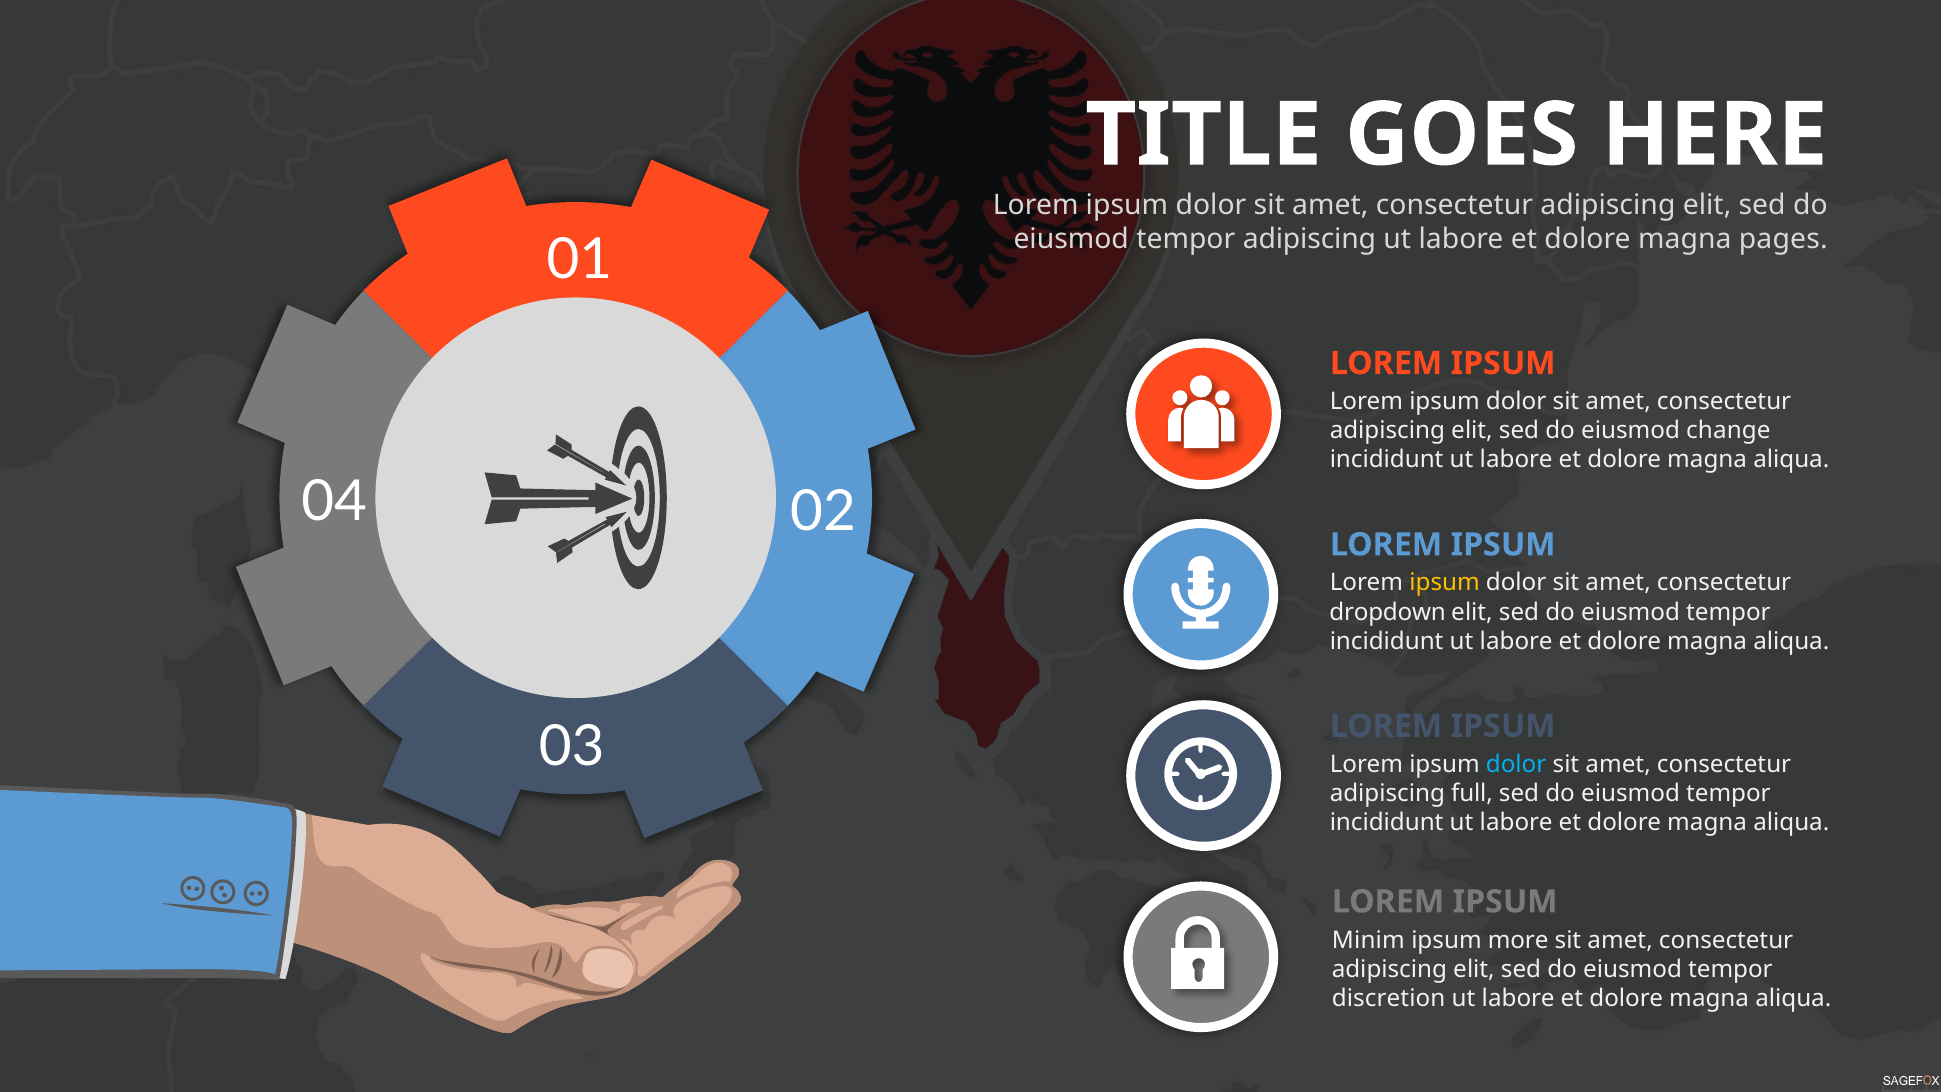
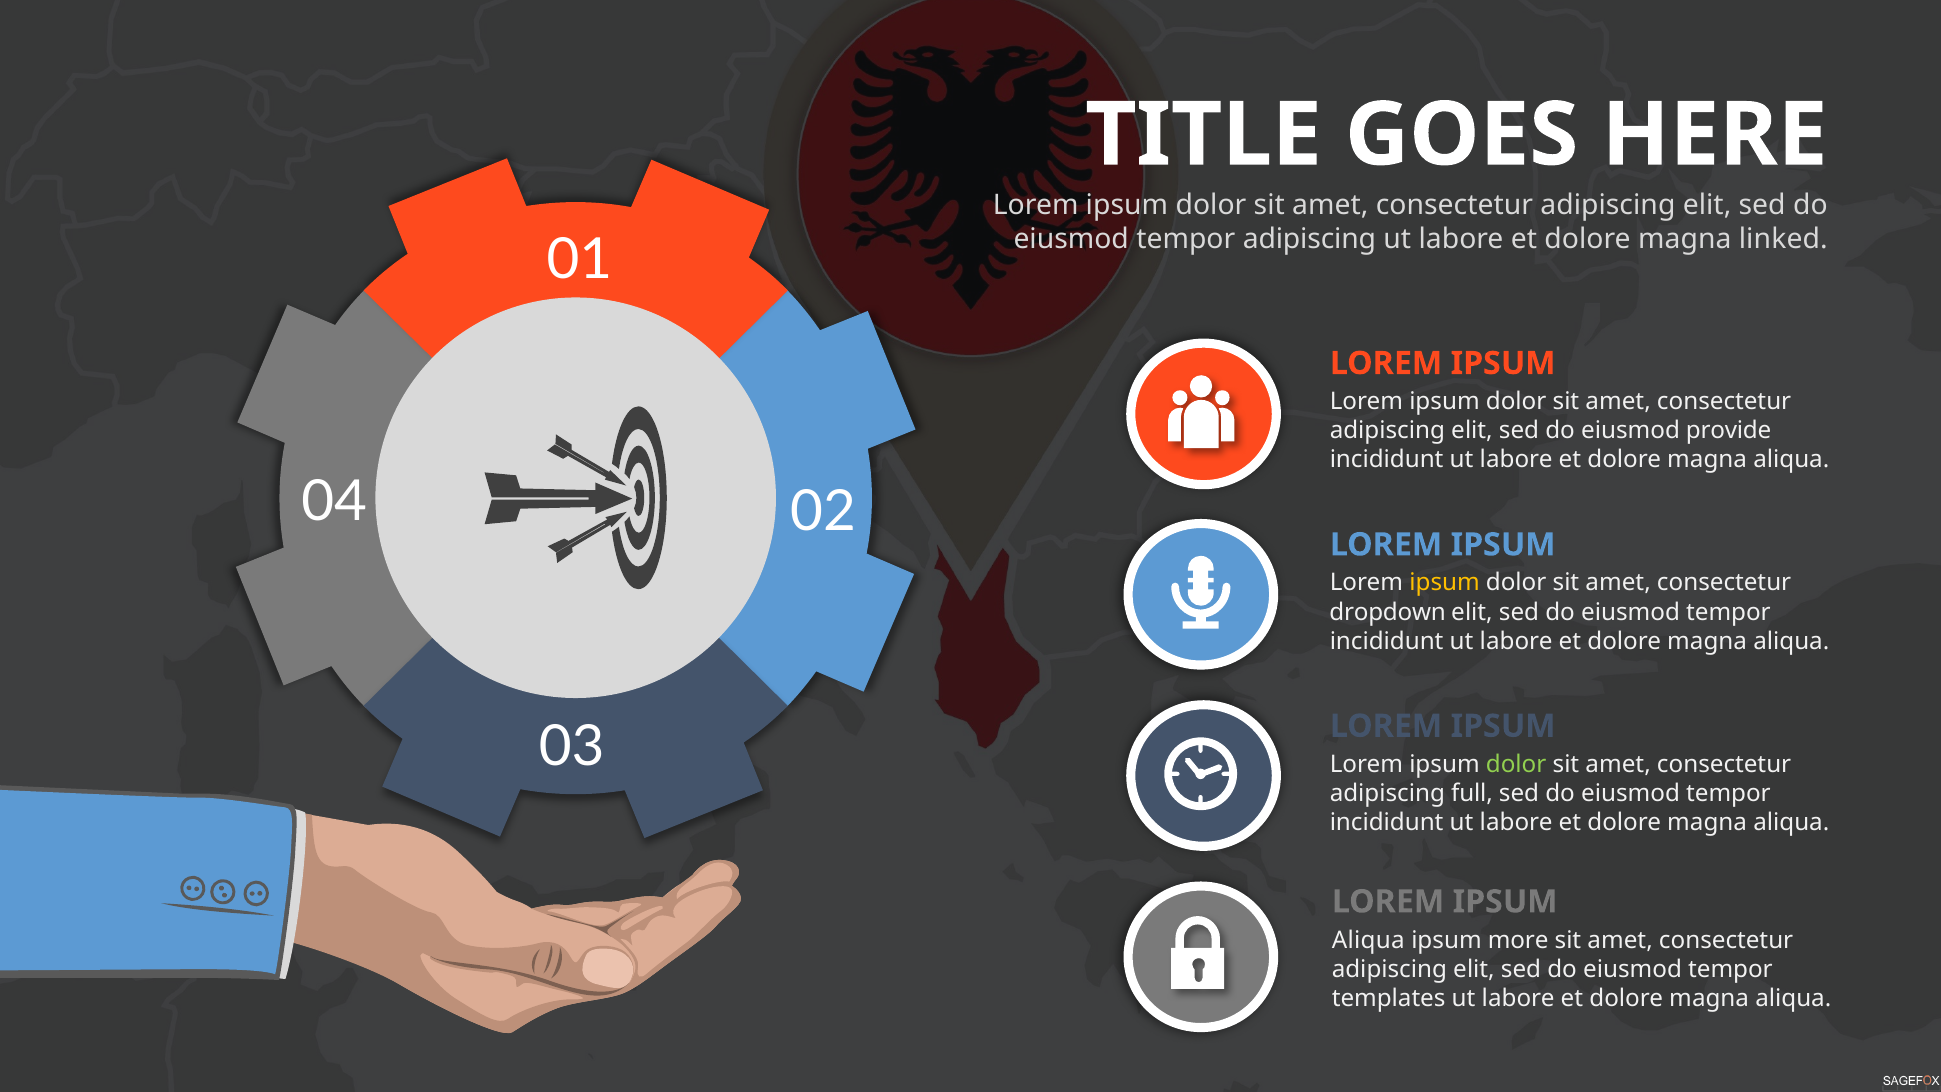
pages: pages -> linked (1783, 240)
change: change -> provide (1729, 431)
dolor colour: light blue -> light green (1516, 764)
Minim: Minim -> Aliqua (1368, 940)
discretion: discretion -> templates (1389, 998)
